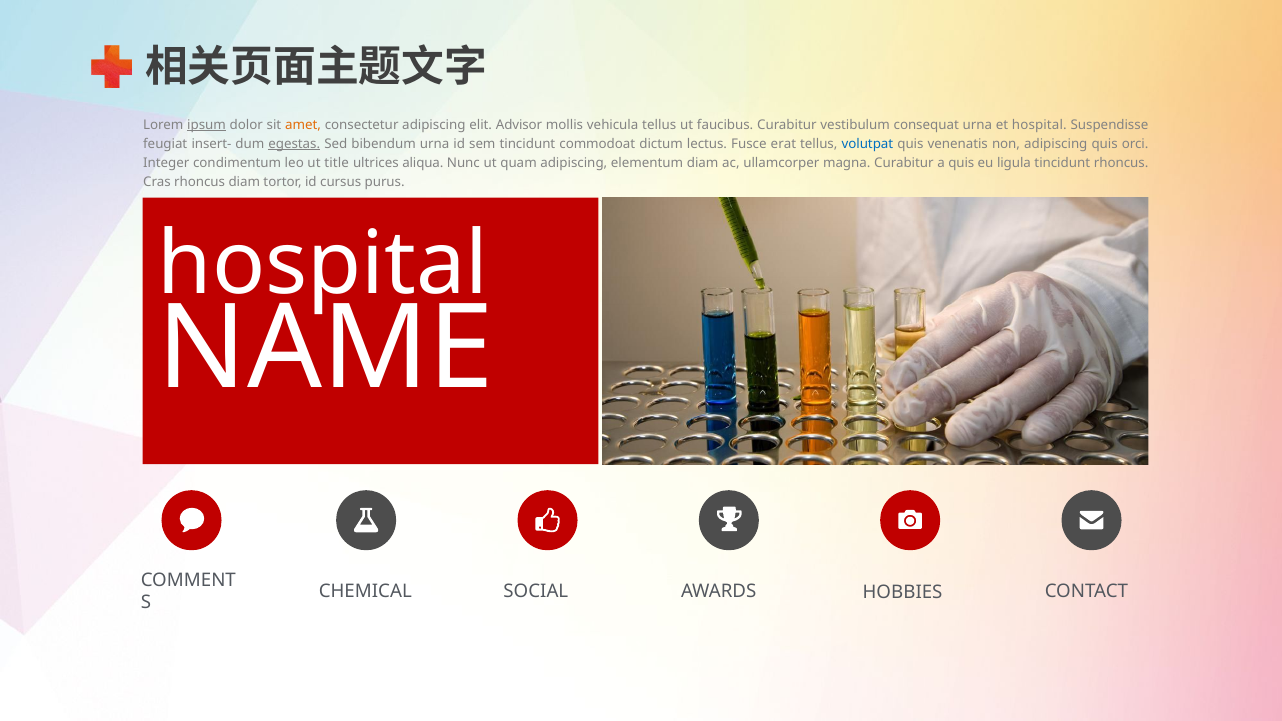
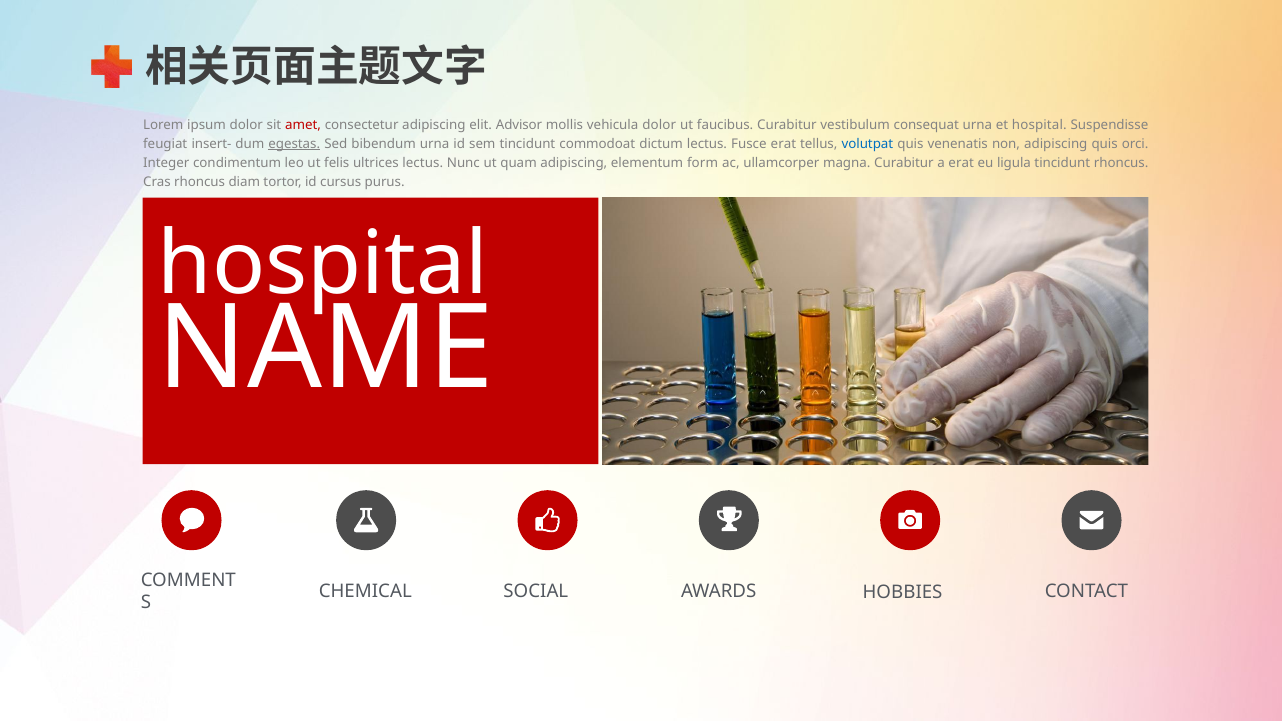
ipsum underline: present -> none (207, 125)
amet colour: orange -> red (303, 125)
vehicula tellus: tellus -> dolor (659, 125)
title: title -> felis (337, 163)
ultrices aliqua: aliqua -> lectus (423, 163)
elementum diam: diam -> form (703, 163)
a quis: quis -> erat (961, 163)
